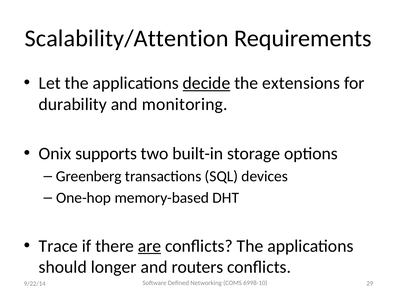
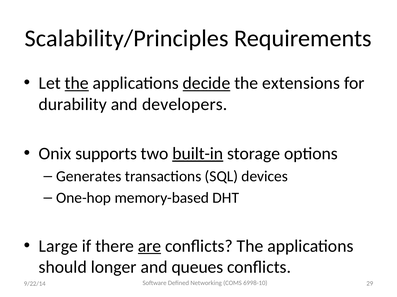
Scalability/Attention: Scalability/Attention -> Scalability/Principles (127, 38)
the underline: none -> present (77, 83)
monitoring: monitoring -> developers (185, 104)
built-in underline: none -> present (198, 154)
Greenberg: Greenberg -> Generates (89, 177)
Trace: Trace -> Large (58, 247)
routers: routers -> queues (197, 268)
